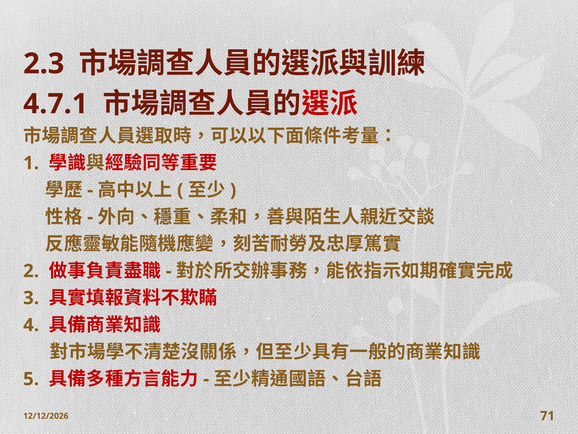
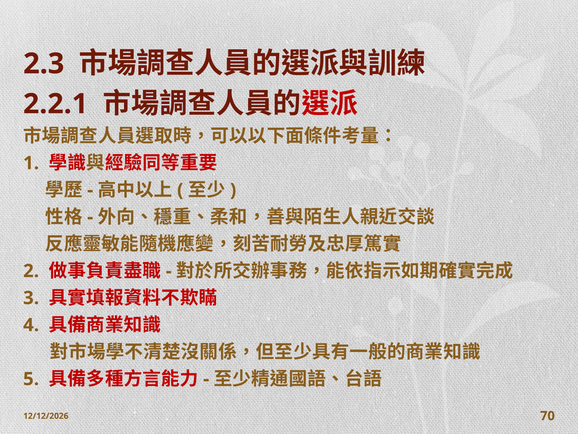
4.7.1: 4.7.1 -> 2.2.1 (56, 104)
71: 71 -> 70 (547, 415)
